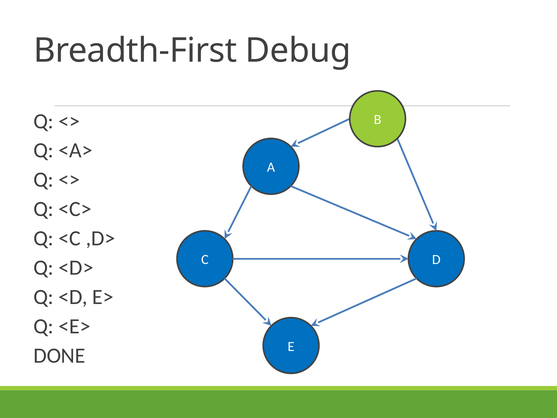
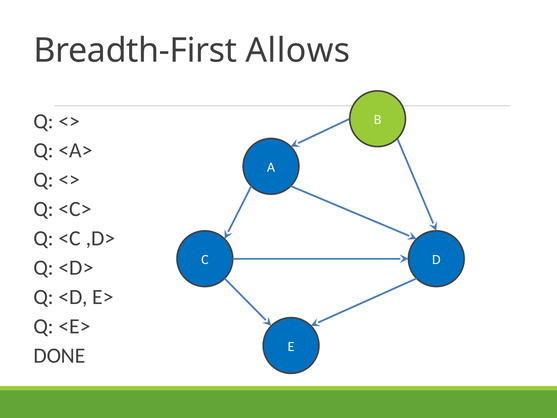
Debug: Debug -> Allows (298, 51)
